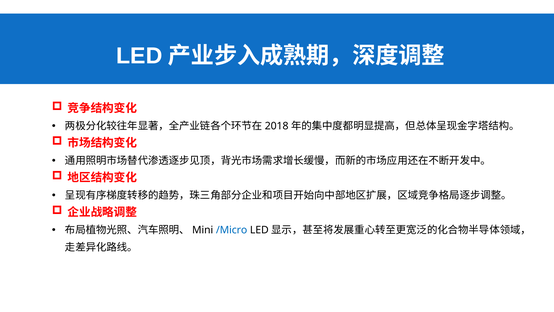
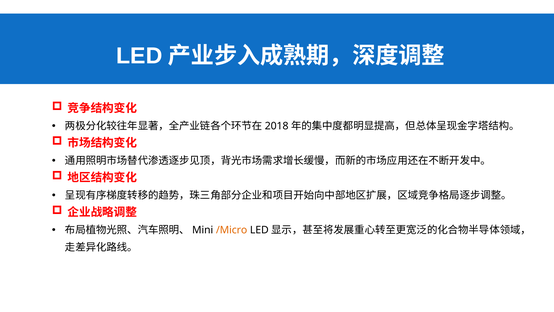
/Micro colour: blue -> orange (232, 230)
